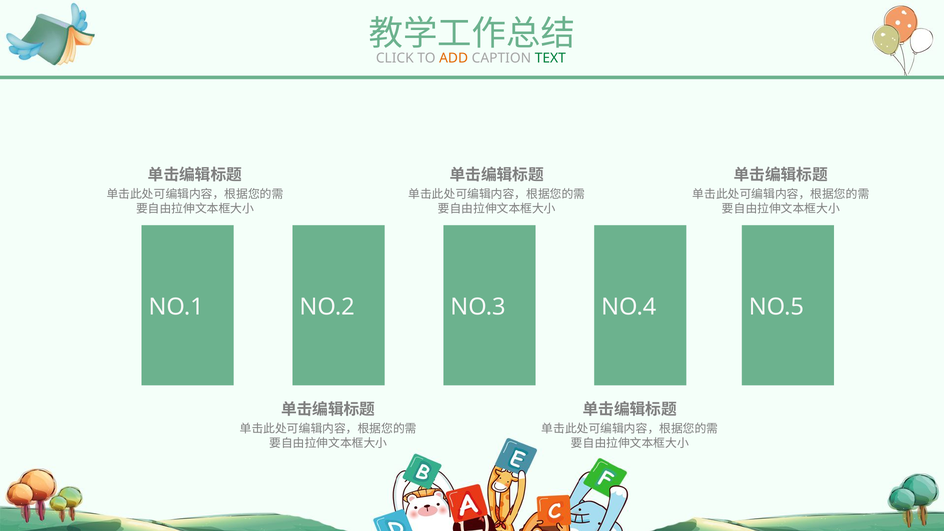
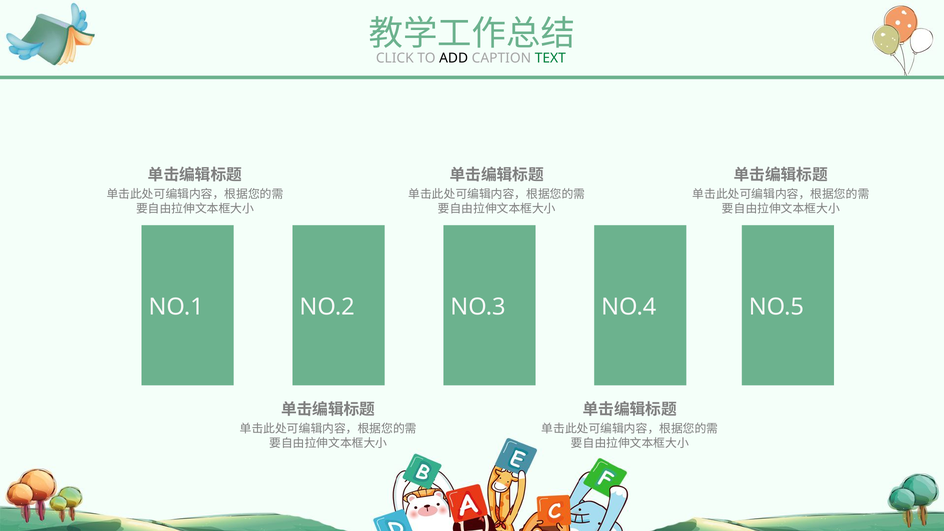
ADD colour: orange -> black (454, 58)
